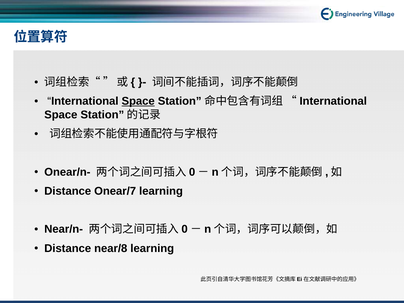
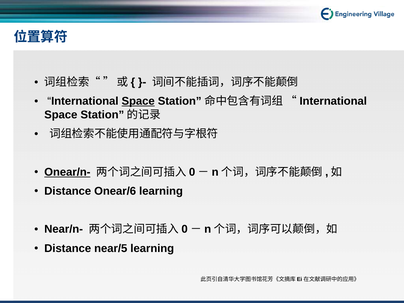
Onear/n- underline: none -> present (67, 172)
Onear/7: Onear/7 -> Onear/6 (115, 191)
near/8: near/8 -> near/5 (111, 248)
